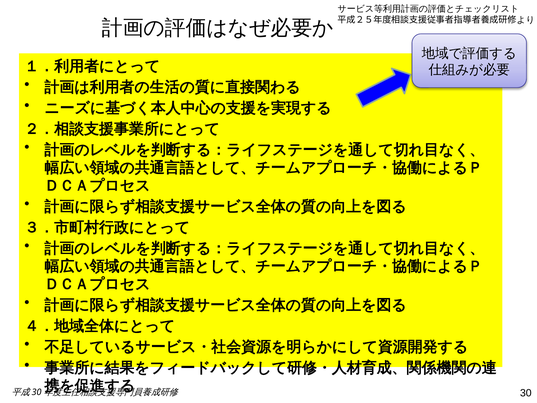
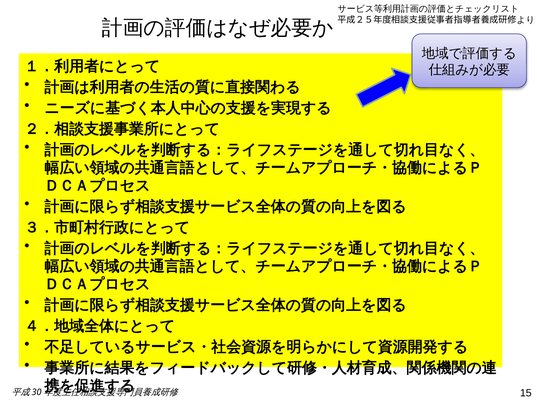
30: 30 -> 15 (526, 393)
